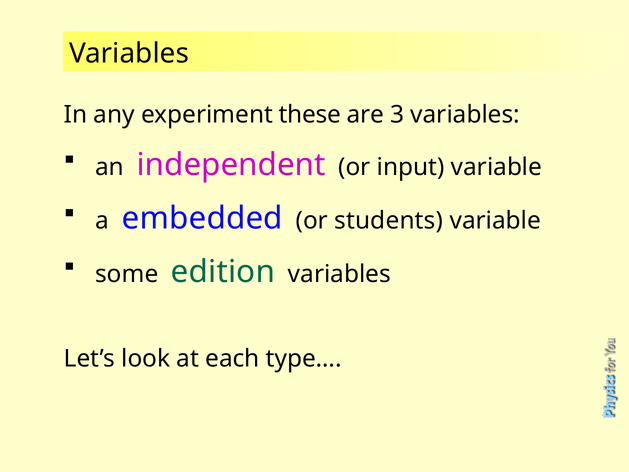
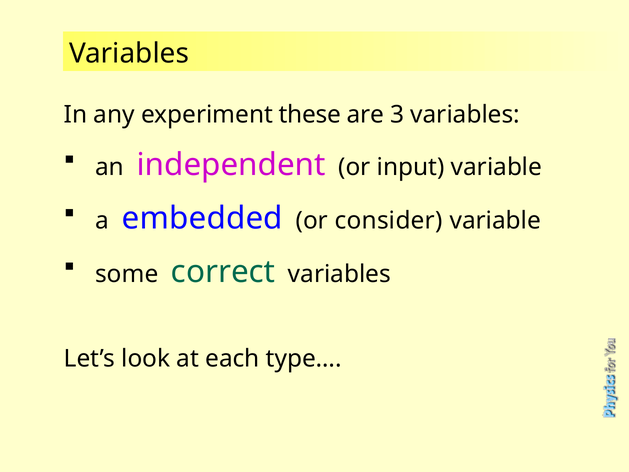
students: students -> consider (389, 220)
edition: edition -> correct (223, 272)
